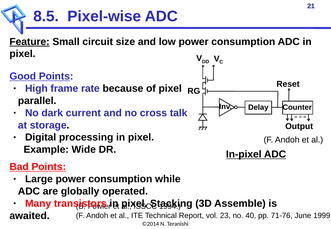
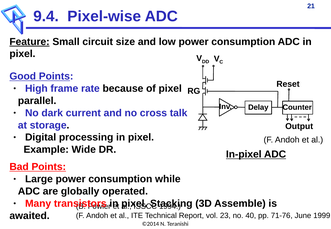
8.5: 8.5 -> 9.4 (46, 16)
